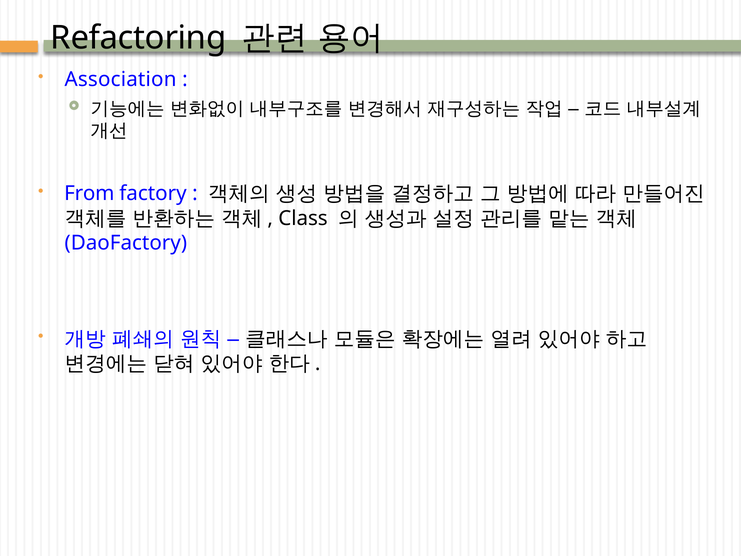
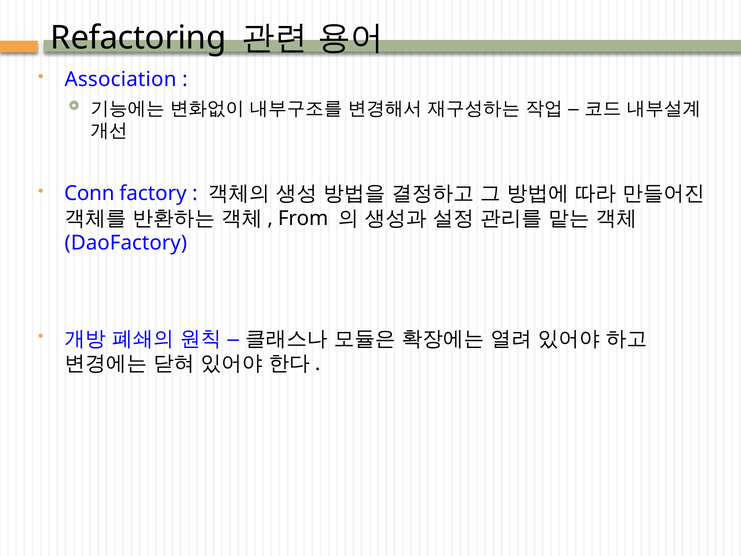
From: From -> Conn (89, 193)
Class: Class -> From (303, 218)
